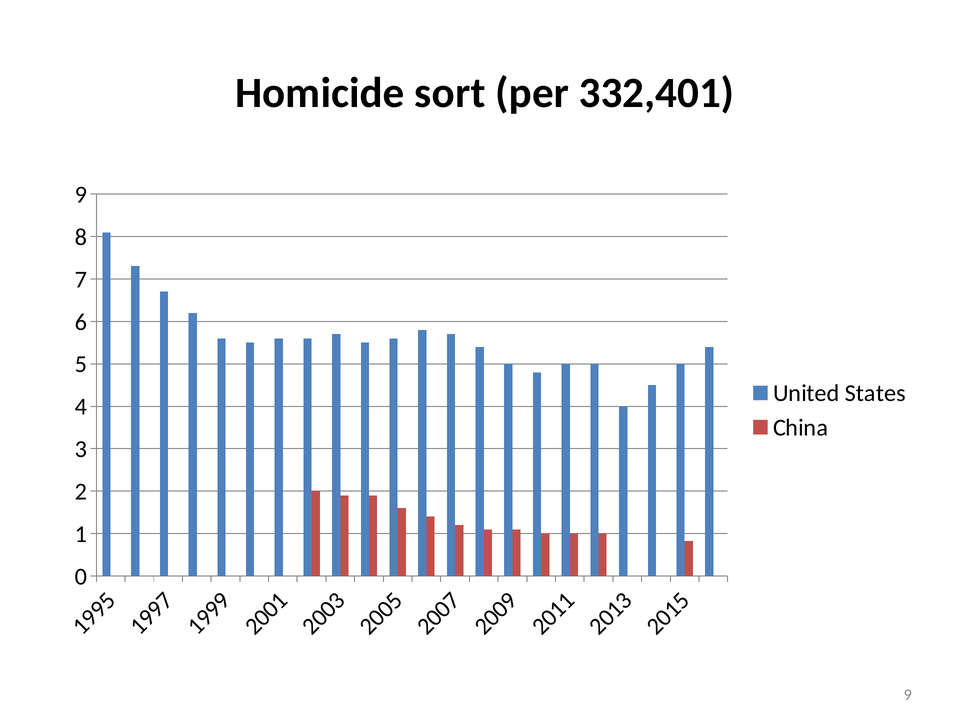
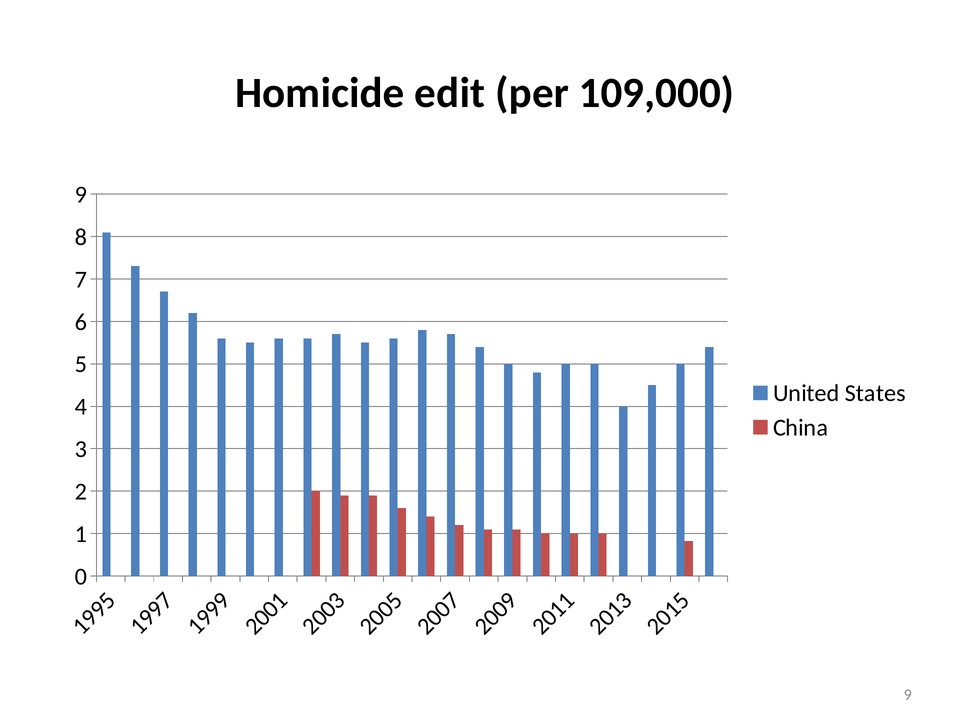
sort: sort -> edit (450, 93)
332,401: 332,401 -> 109,000 (657, 93)
